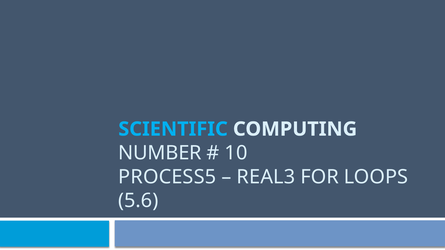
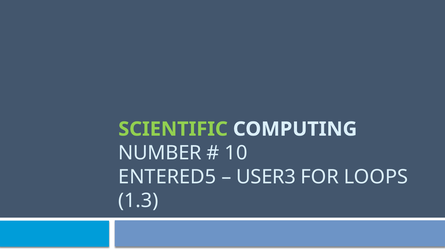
SCIENTIFIC colour: light blue -> light green (173, 129)
PROCESS5: PROCESS5 -> ENTERED5 (167, 177)
REAL3: REAL3 -> USER3 (266, 177)
5.6: 5.6 -> 1.3 (138, 201)
